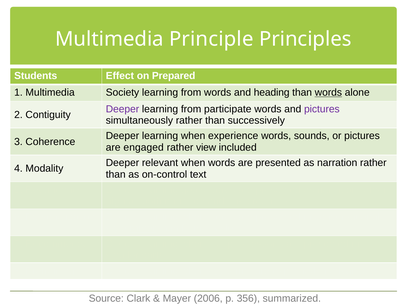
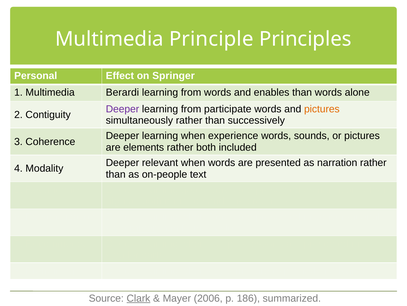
Students: Students -> Personal (36, 76)
Prepared: Prepared -> Springer (174, 76)
Society: Society -> Berardi (122, 92)
heading: heading -> enables (272, 92)
words underline: present -> none (328, 92)
pictures colour: purple -> orange (322, 109)
engaged: engaged -> elements (144, 147)
rather view: view -> both (206, 147)
on-control: on-control -> on-people (165, 174)
Clark underline: none -> present (138, 298)
356: 356 -> 186 (248, 298)
